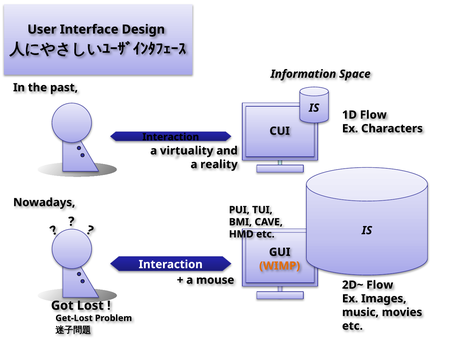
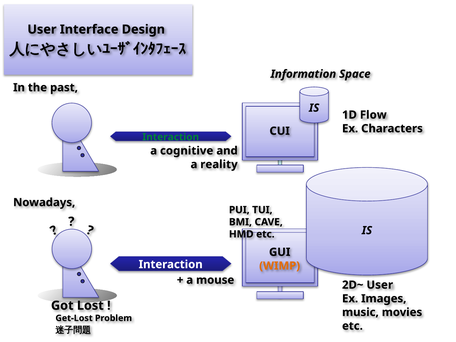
Interaction colour: black -> green (171, 137)
virtuality: virtuality -> cognitive (187, 151)
2D~ Flow: Flow -> User (380, 285)
